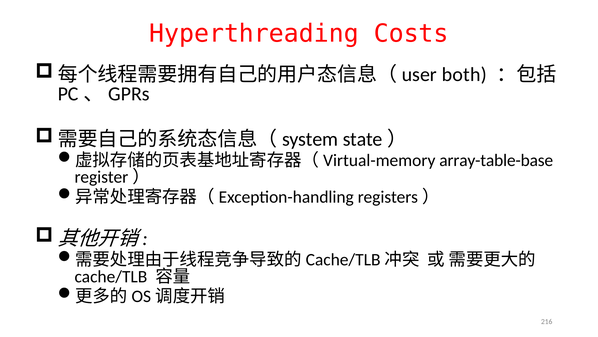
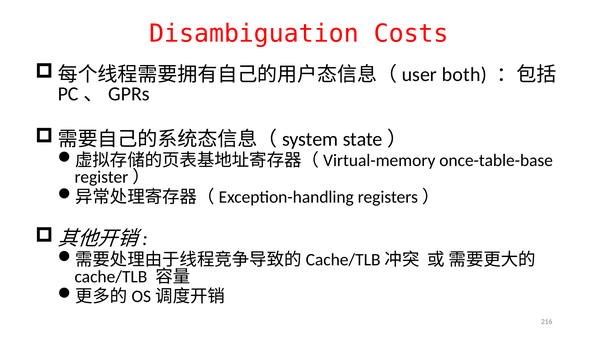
Hyperthreading: Hyperthreading -> Disambiguation (254, 33)
array-table-base: array-table-base -> once-table-base (496, 160)
